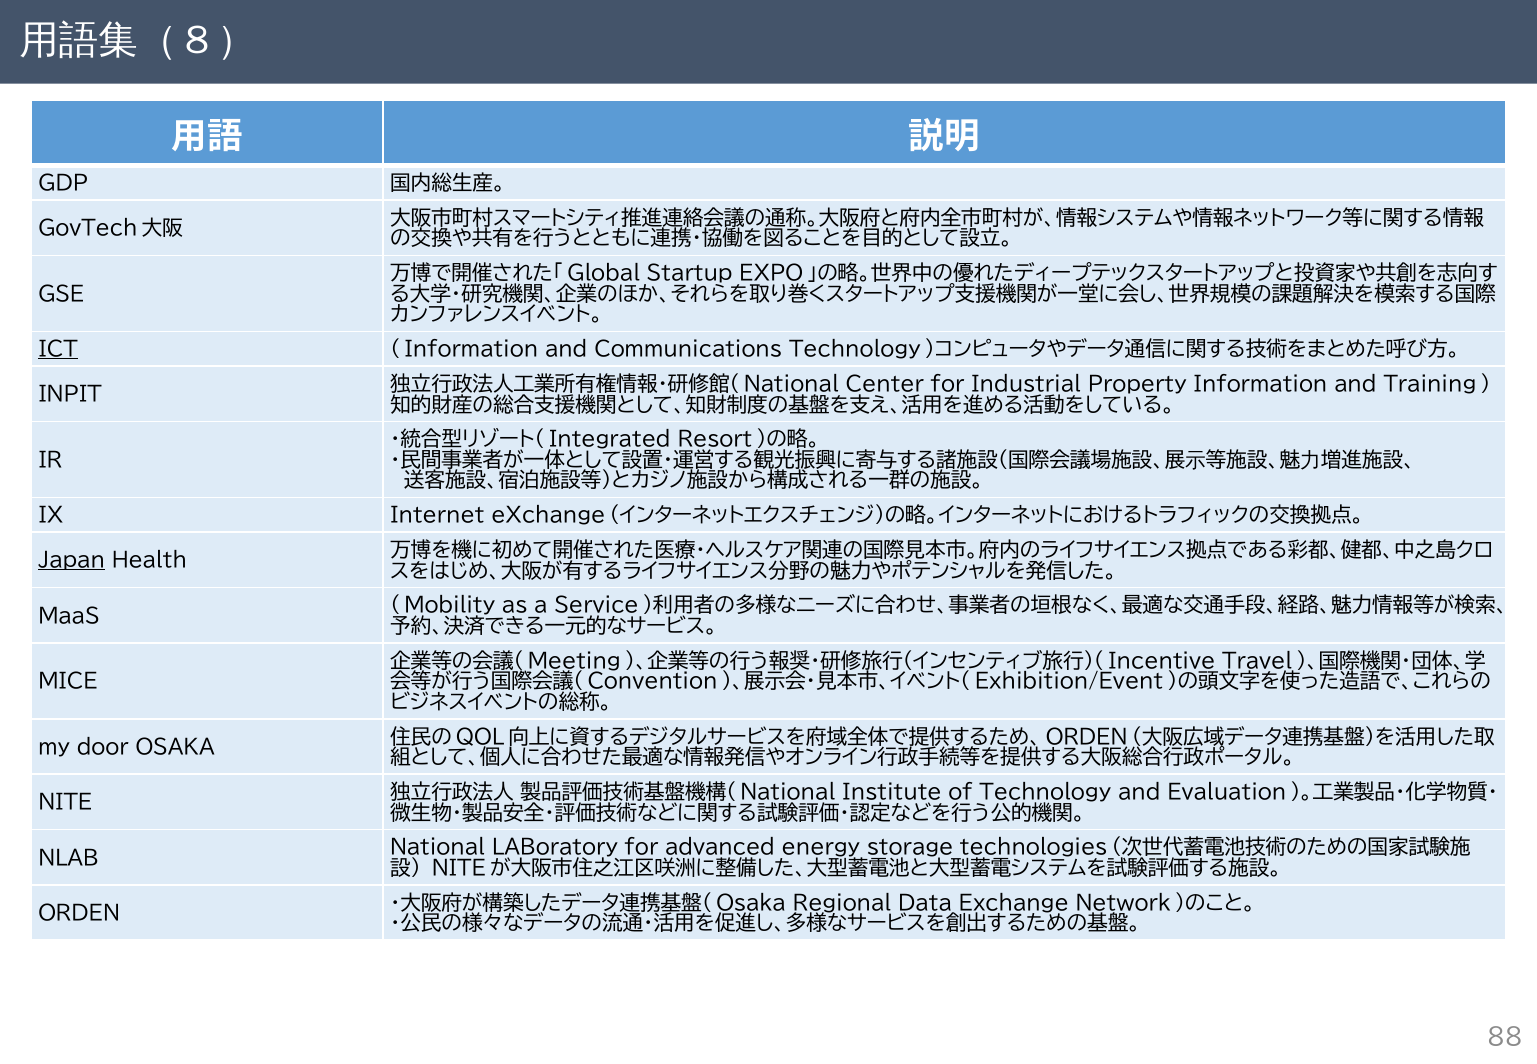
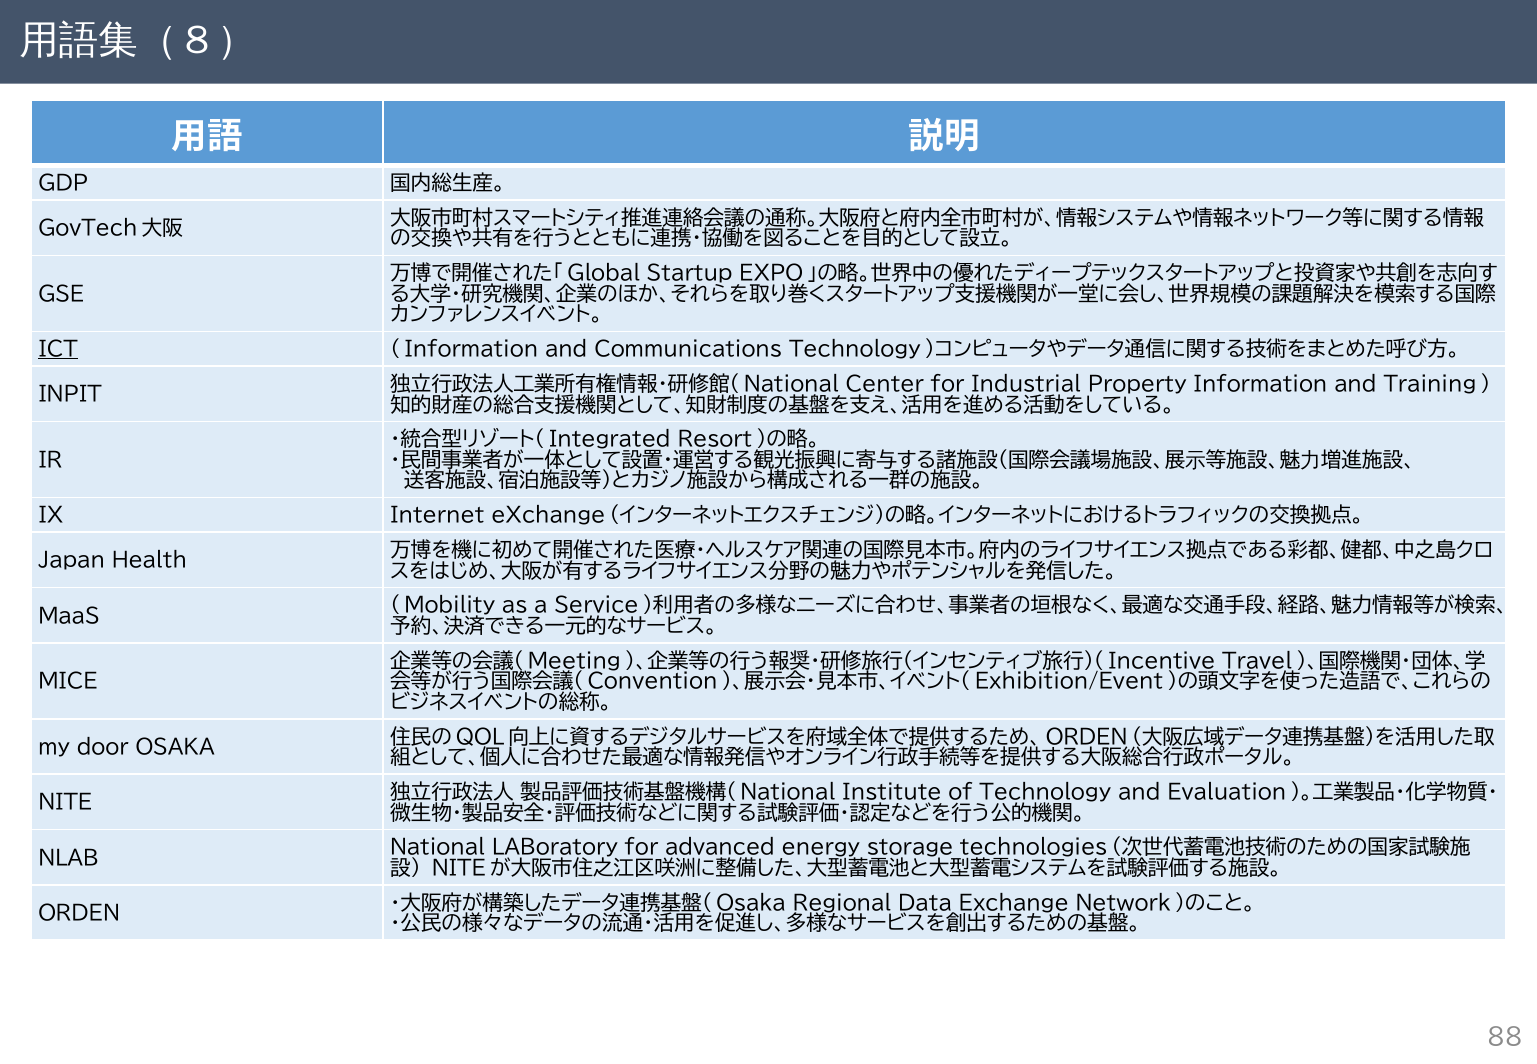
Japan underline: present -> none (72, 561)
